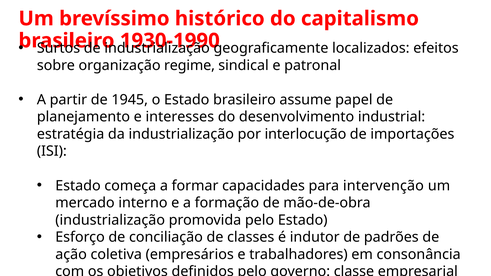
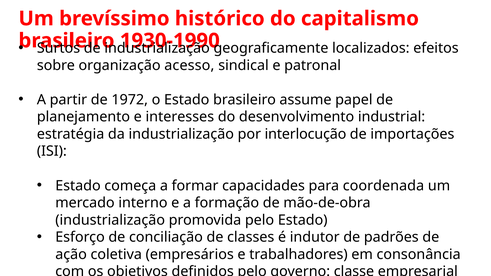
regime: regime -> acesso (189, 65)
1945: 1945 -> 1972 (130, 100)
intervenção: intervenção -> coordenada (383, 186)
